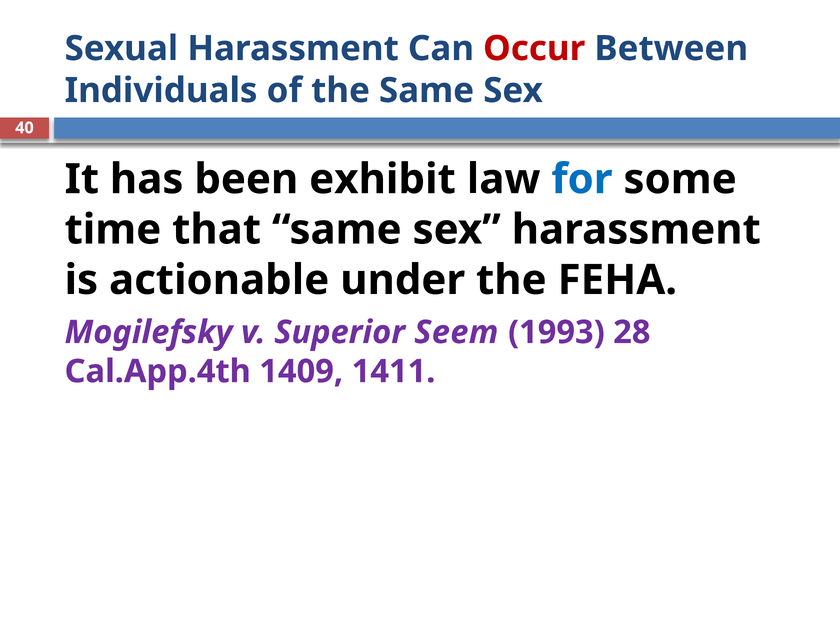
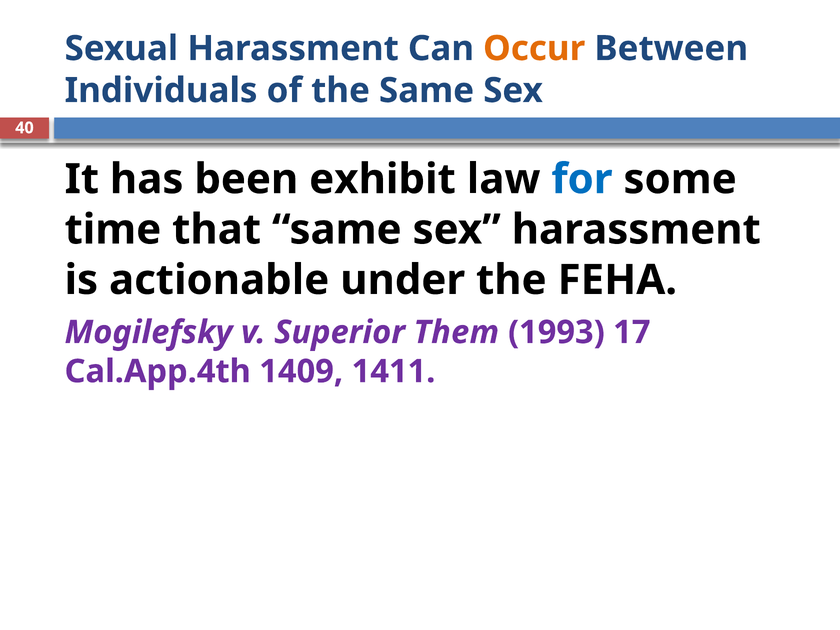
Occur colour: red -> orange (534, 49)
Seem: Seem -> Them (456, 332)
28: 28 -> 17 (632, 332)
